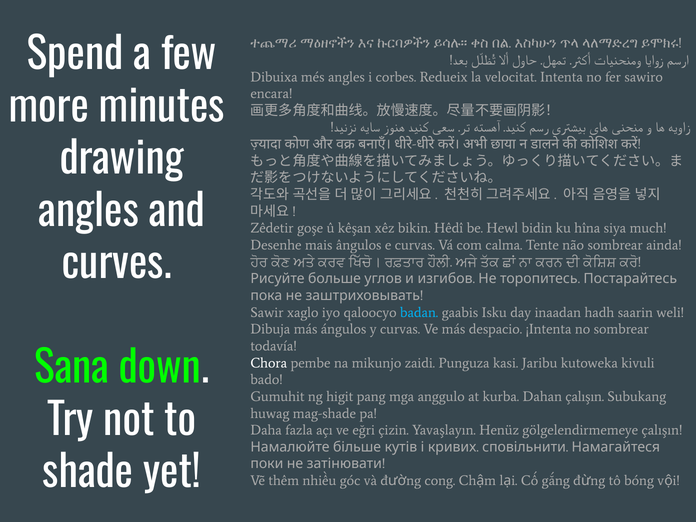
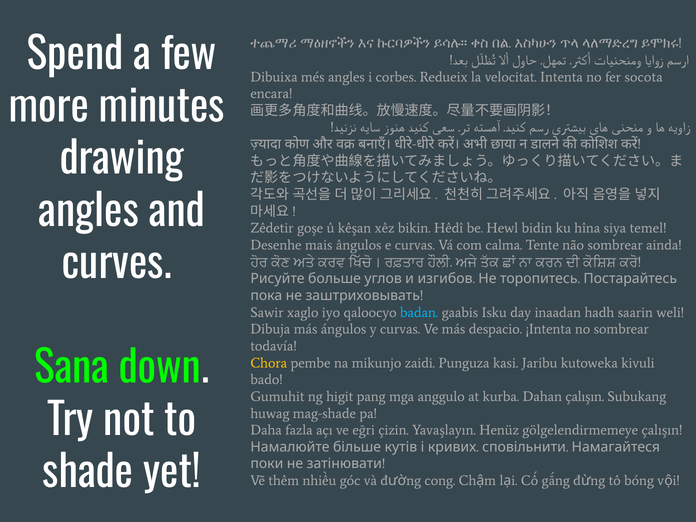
sawiro: sawiro -> socota (644, 77)
much: much -> temel (648, 228)
Chora colour: white -> yellow (269, 363)
